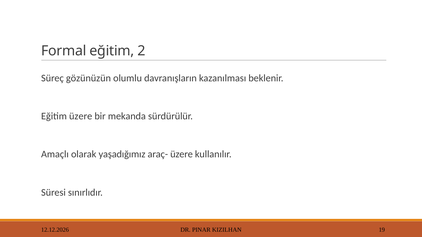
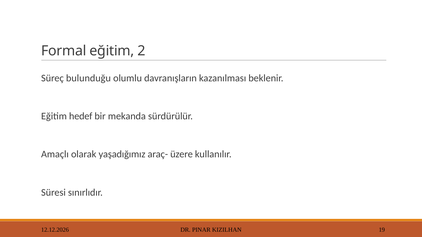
gözünüzün: gözünüzün -> bulunduğu (88, 78)
Eğitim üzere: üzere -> hedef (81, 116)
